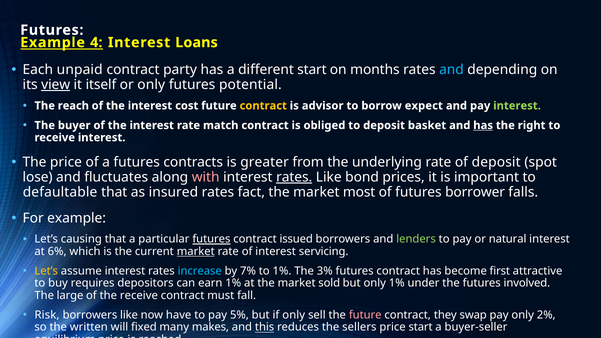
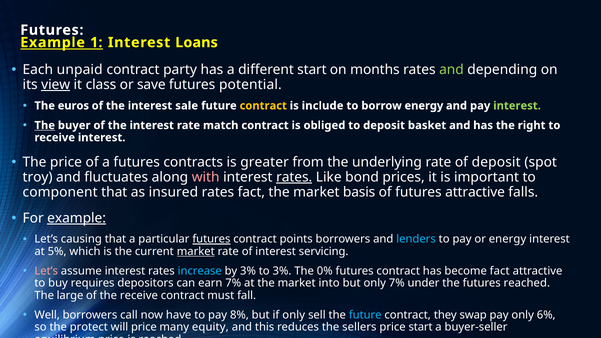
4: 4 -> 1 (96, 42)
and colour: light blue -> light green (451, 70)
itself: itself -> class (101, 85)
or only: only -> save (151, 85)
reach: reach -> euros (73, 106)
cost: cost -> sale (187, 106)
advisor: advisor -> include (323, 106)
borrow expect: expect -> energy (424, 106)
The underline: none -> present (45, 125)
has underline: present -> none (483, 125)
lose: lose -> troy (38, 177)
defaultable: defaultable -> component (60, 192)
most: most -> basis (359, 192)
futures borrower: borrower -> attractive (475, 192)
example underline: none -> present (77, 218)
issued: issued -> points (296, 239)
lenders colour: light green -> light blue (416, 239)
or natural: natural -> energy (508, 239)
6%: 6% -> 5% (57, 251)
Let’s colour: yellow -> pink (46, 271)
by 7%: 7% -> 3% (248, 271)
to 1%: 1% -> 3% (282, 271)
3%: 3% -> 0% (325, 271)
become first: first -> fact (500, 271)
earn 1%: 1% -> 7% (233, 283)
sold: sold -> into (329, 283)
only 1%: 1% -> 7% (397, 283)
futures involved: involved -> reached (527, 283)
Risk: Risk -> Well (47, 315)
borrowers like: like -> call (129, 315)
5%: 5% -> 8% (239, 315)
future colour: pink -> light blue (365, 315)
2%: 2% -> 6% (546, 315)
written: written -> protect (89, 327)
will fixed: fixed -> price (144, 327)
makes: makes -> equity (210, 327)
this underline: present -> none (265, 327)
